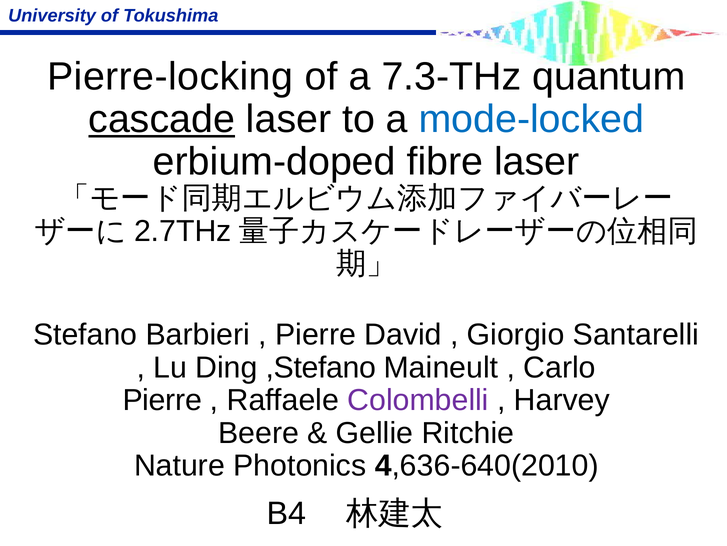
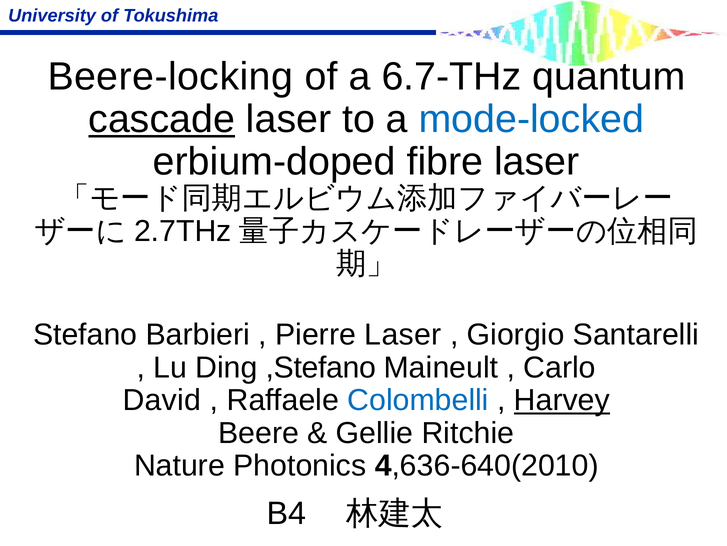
Pierre-locking: Pierre-locking -> Beere-locking (170, 77)
7.3-THz: 7.3-THz -> 6.7-THz (452, 77)
Pierre David: David -> Laser (403, 334)
Pierre: Pierre -> David (162, 400)
Colombelli colour: purple -> blue (418, 400)
Harvey underline: none -> present (562, 400)
